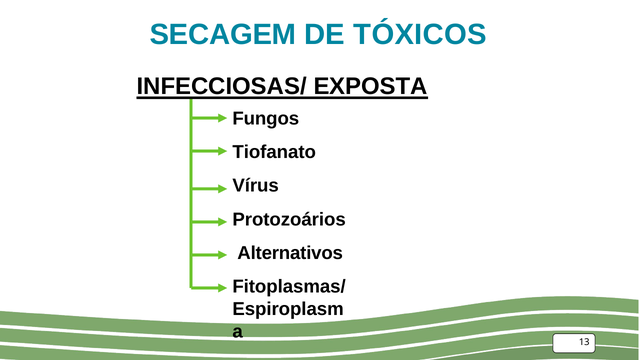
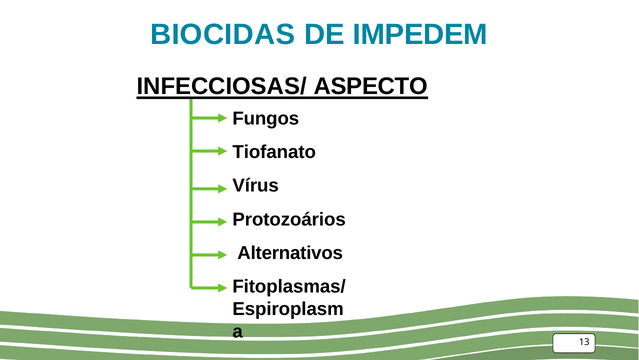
SECAGEM: SECAGEM -> BIOCIDAS (223, 34)
TÓXICOS: TÓXICOS -> IMPEDEM (420, 34)
EXPOSTA: EXPOSTA -> ASPECTO (371, 86)
